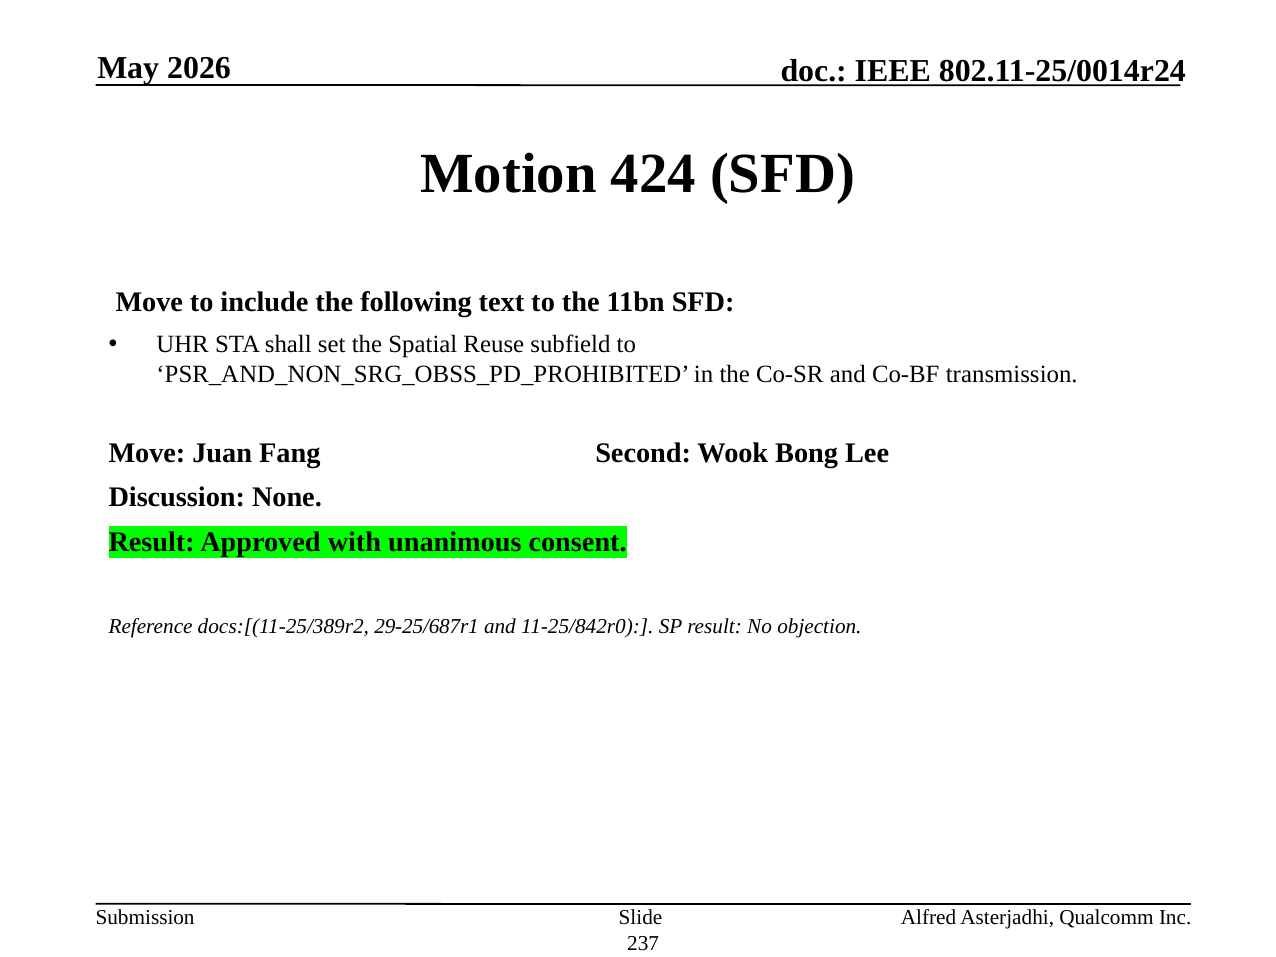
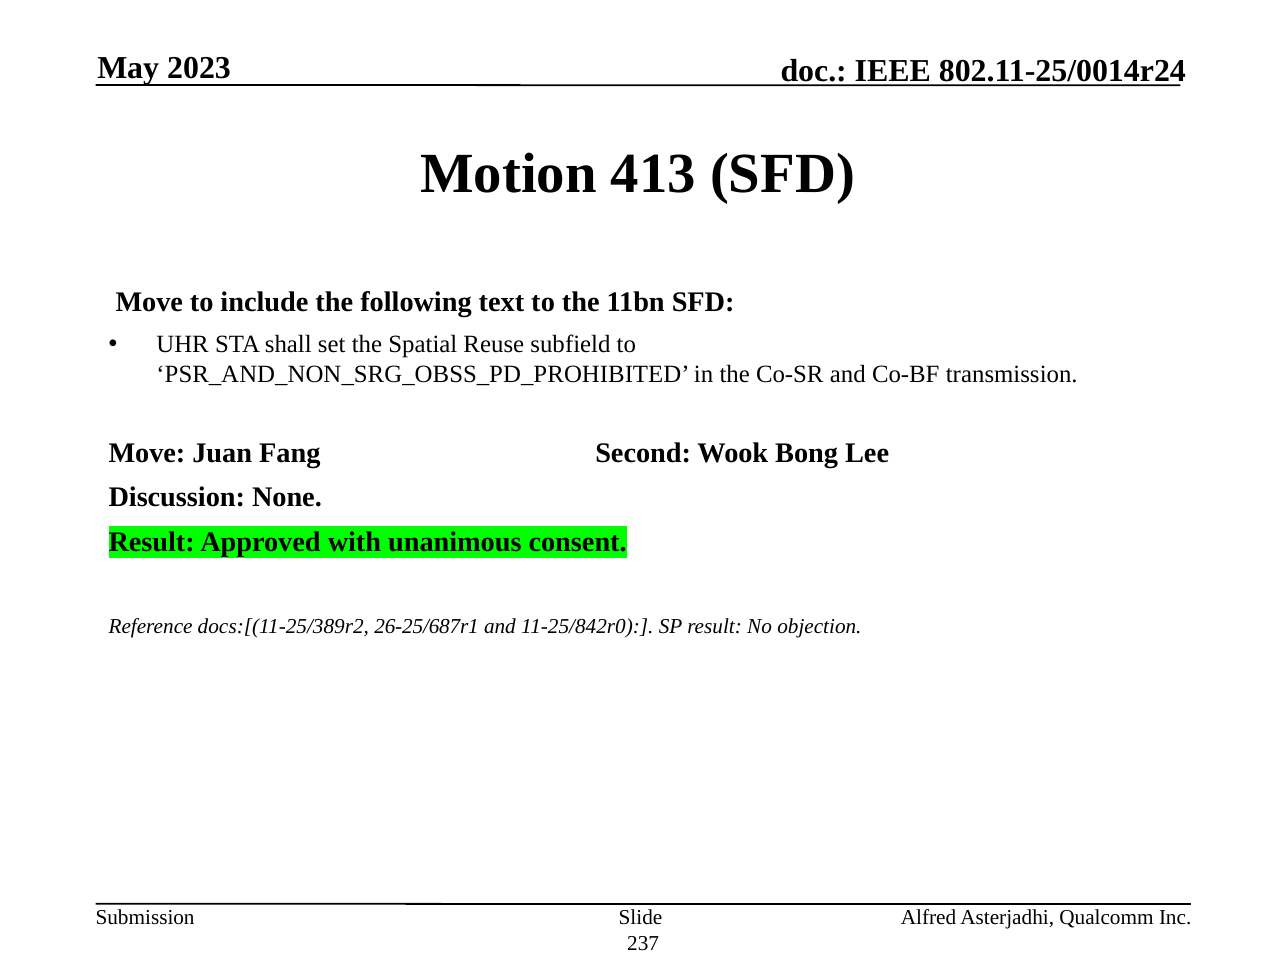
2026: 2026 -> 2023 (199, 68)
424: 424 -> 413 (653, 174)
29-25/687r1: 29-25/687r1 -> 26-25/687r1 (427, 627)
